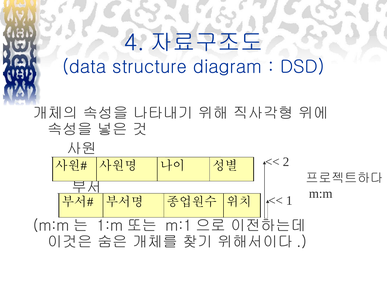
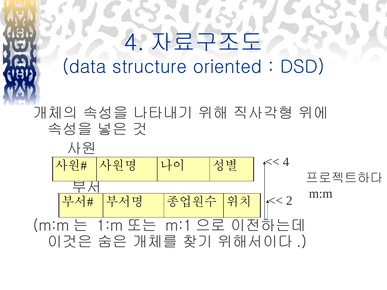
diagram: diagram -> oriented (227, 67)
2: 2 -> 4 (286, 162)
1: 1 -> 2 (289, 201)
